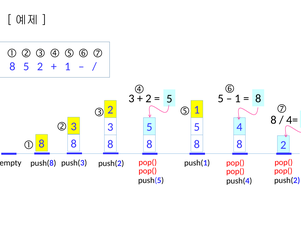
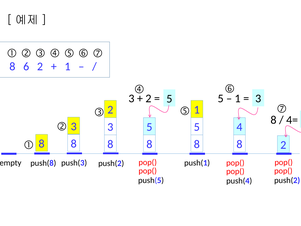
5: 5 -> 6 (26, 67)
8: 8 -> 3 (258, 98)
